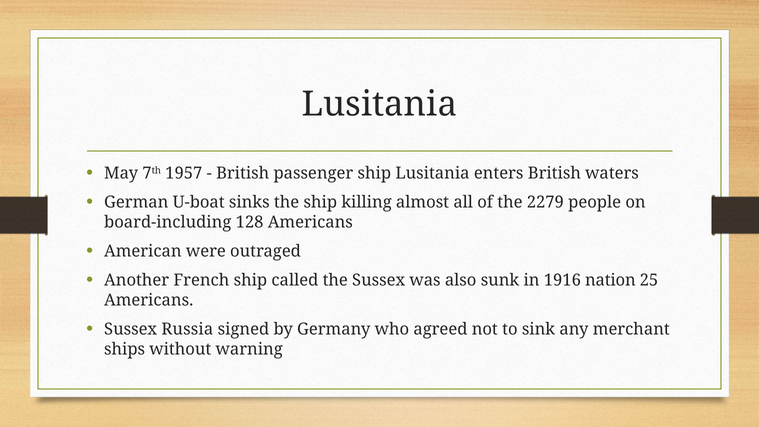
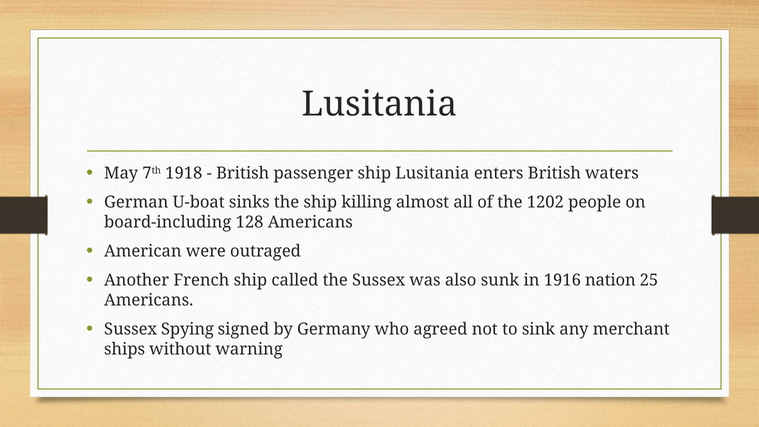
1957: 1957 -> 1918 (184, 173)
2279: 2279 -> 1202 (545, 202)
Russia: Russia -> Spying (187, 329)
